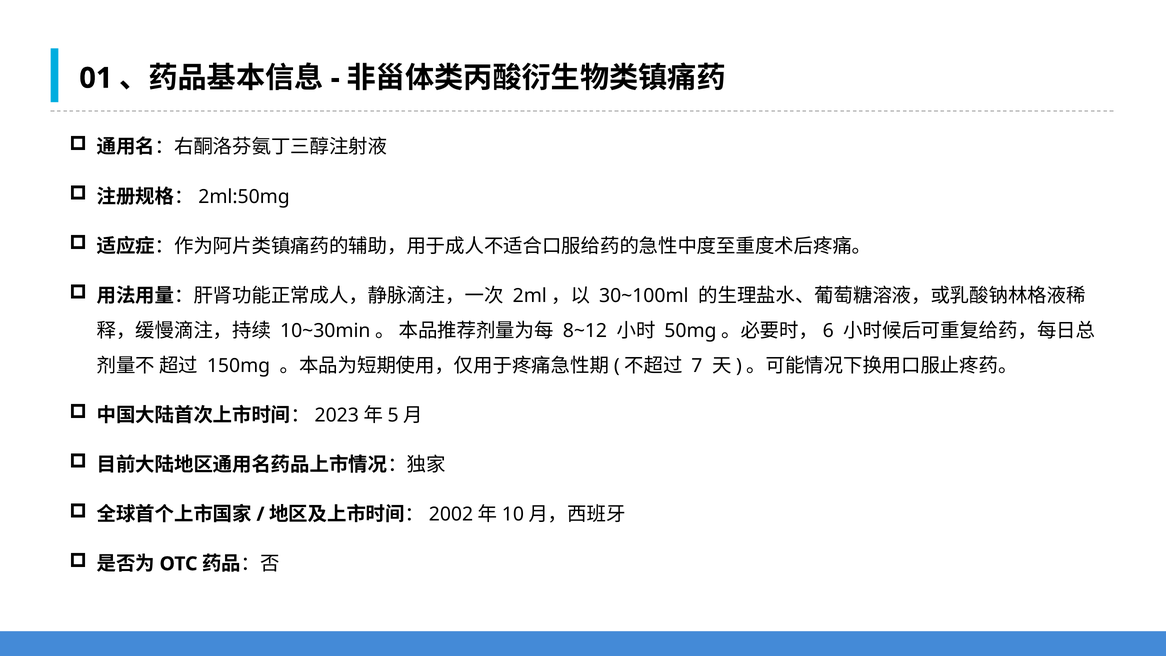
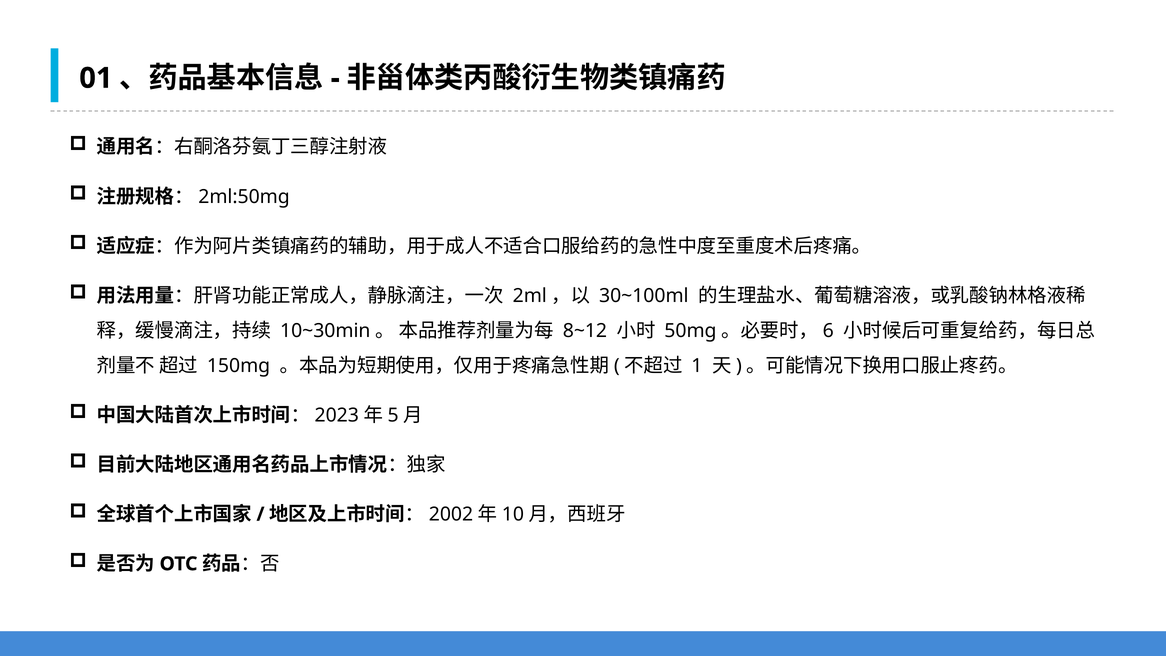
7: 7 -> 1 (697, 366)
